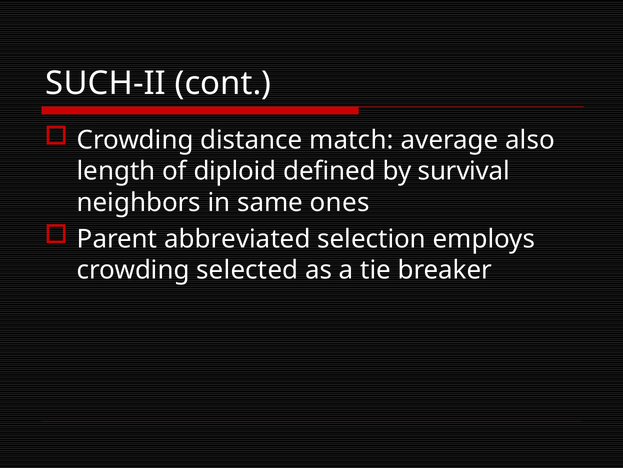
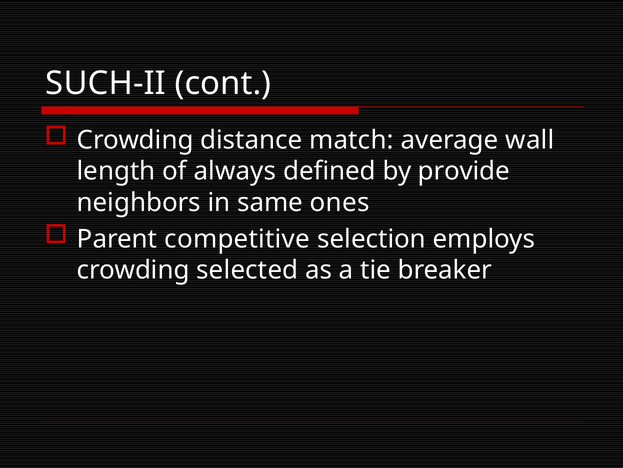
also: also -> wall (530, 140)
diploid: diploid -> always (235, 171)
survival: survival -> provide (464, 171)
abbreviated: abbreviated -> competitive (237, 239)
